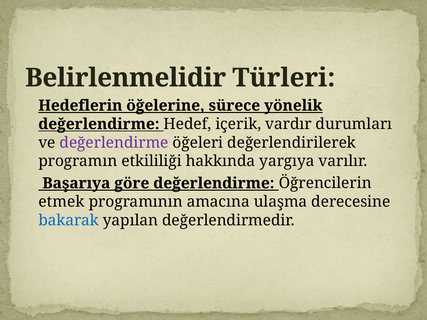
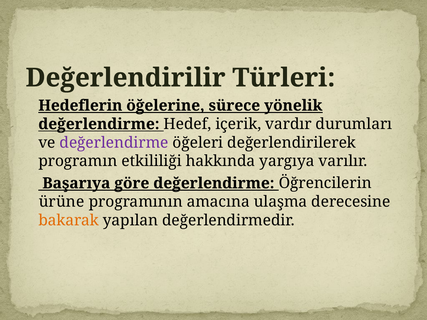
Belirlenmelidir: Belirlenmelidir -> Değerlendirilir (126, 78)
etmek: etmek -> ürüne (61, 202)
bakarak colour: blue -> orange (69, 220)
